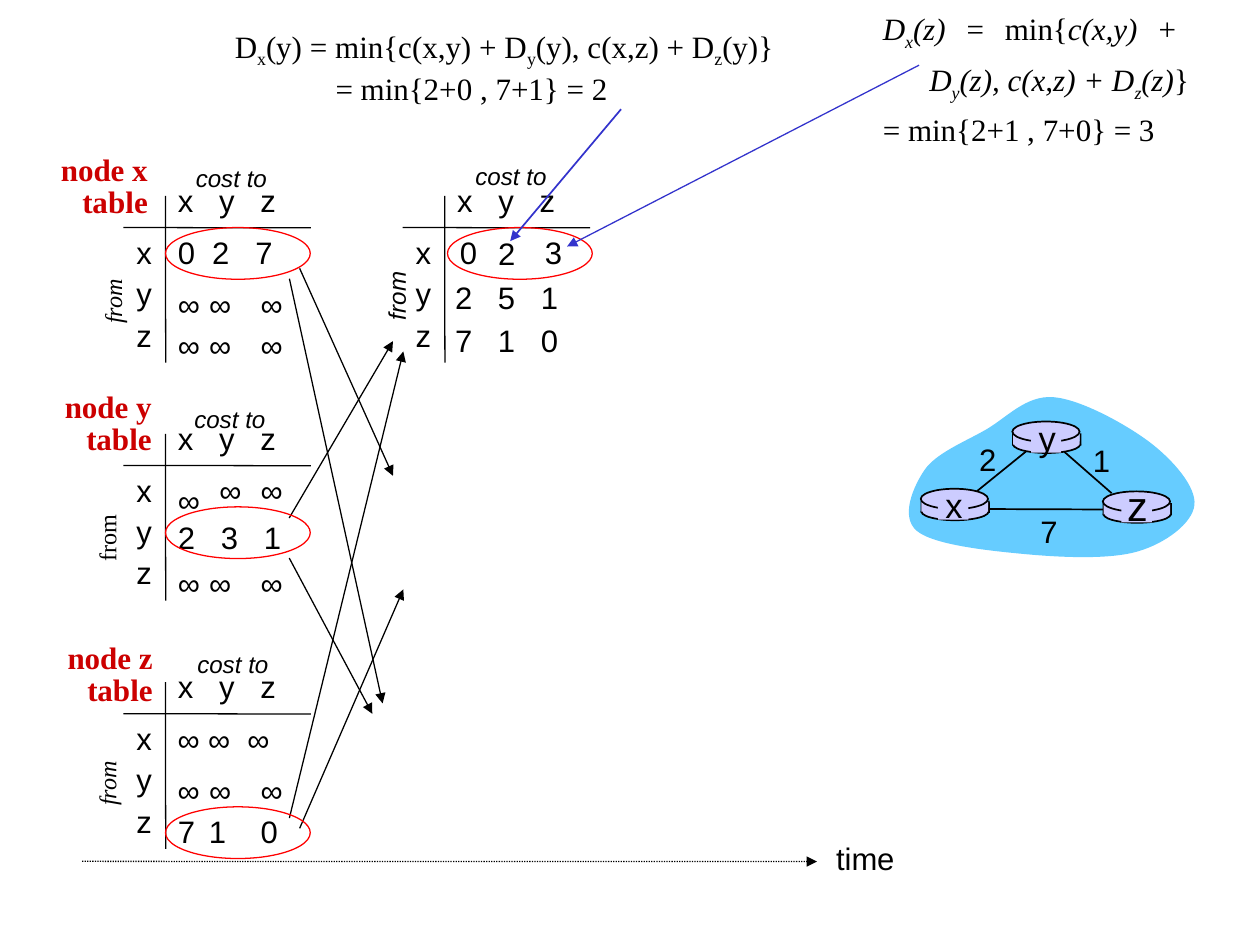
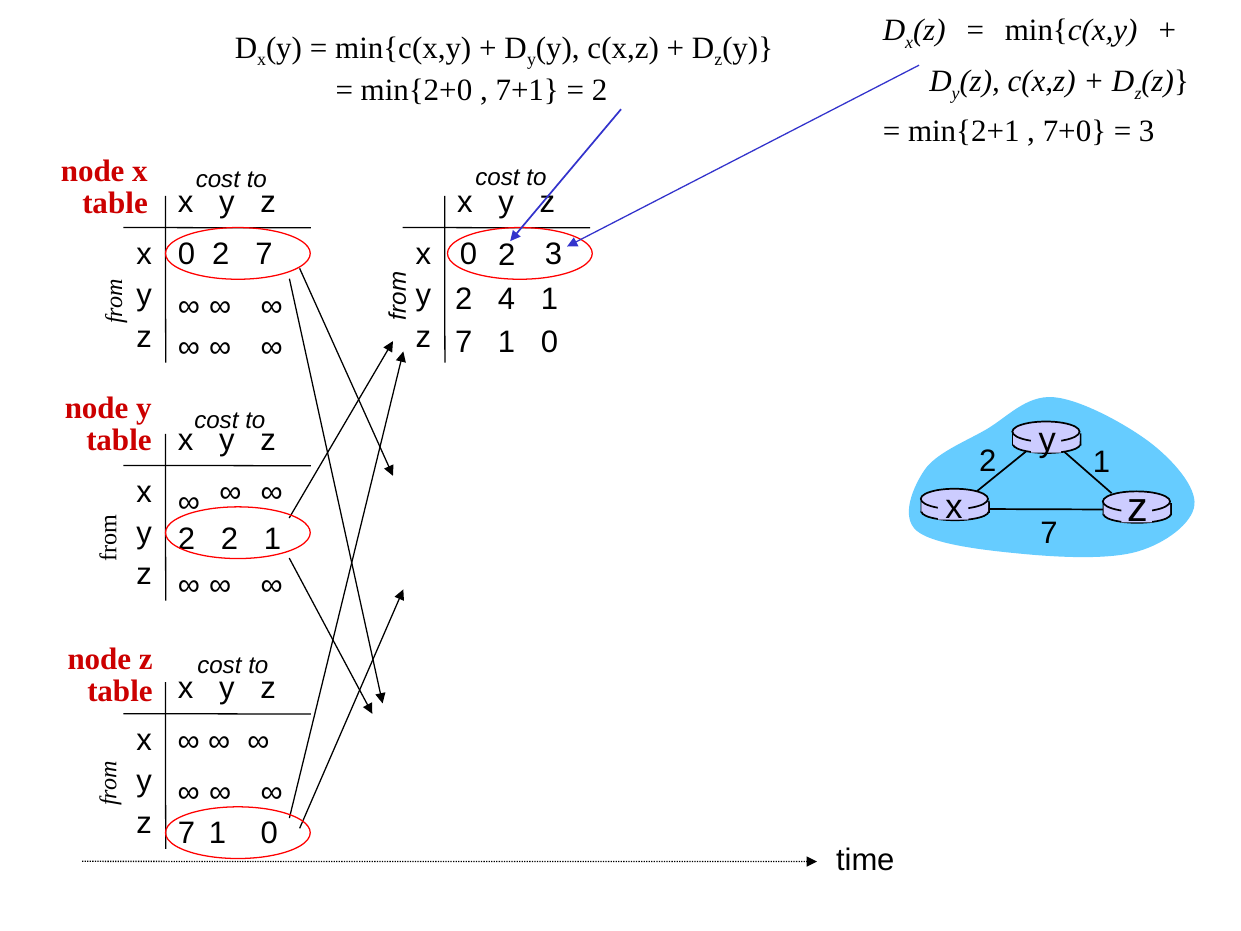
5: 5 -> 4 (507, 299)
2 3: 3 -> 2 (230, 539)
